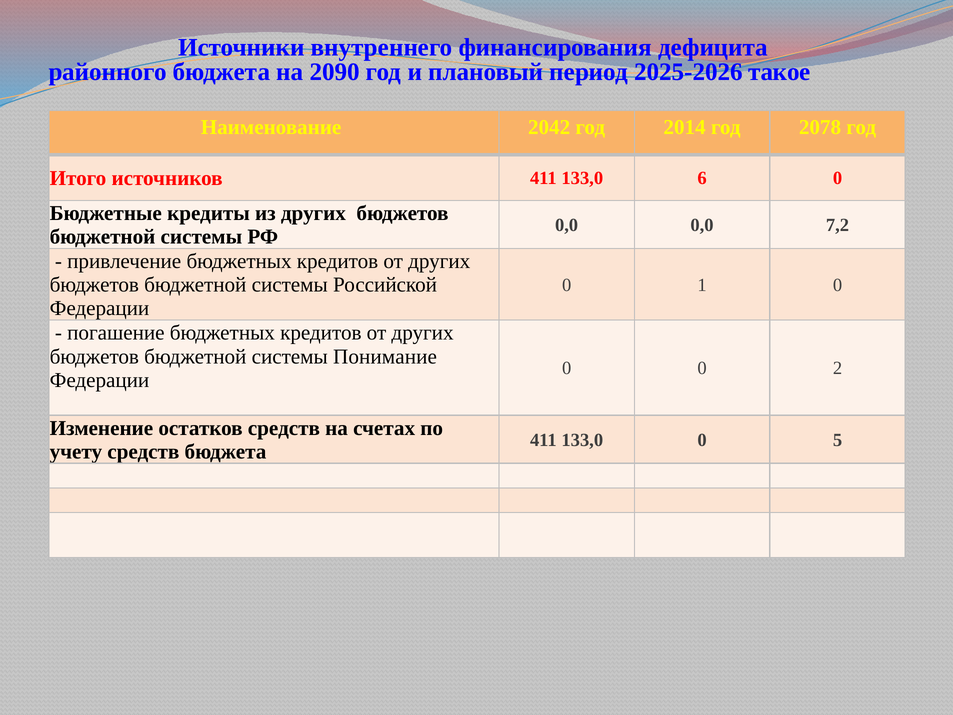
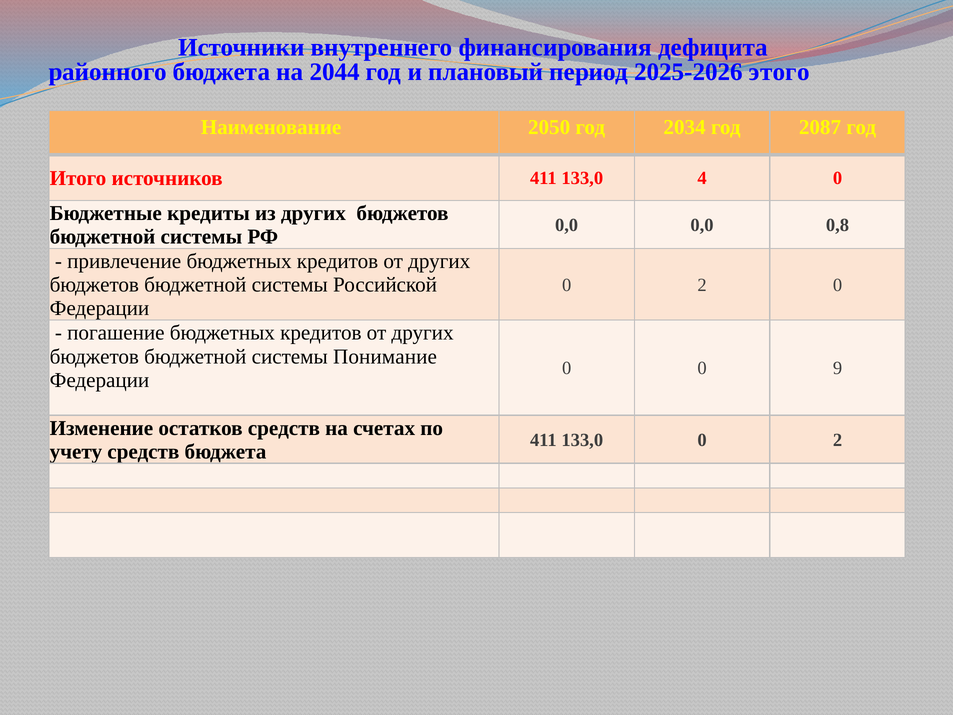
2090: 2090 -> 2044 (335, 72)
такое: такое -> этого (779, 72)
2042: 2042 -> 2050 (549, 127)
2014: 2014 -> 2034 (685, 127)
2078: 2078 -> 2087 (820, 127)
6: 6 -> 4 (702, 178)
7,2: 7,2 -> 0,8 (837, 225)
1: 1 -> 2 (702, 285)
2: 2 -> 9 (838, 368)
133,0 0 5: 5 -> 2 (838, 440)
